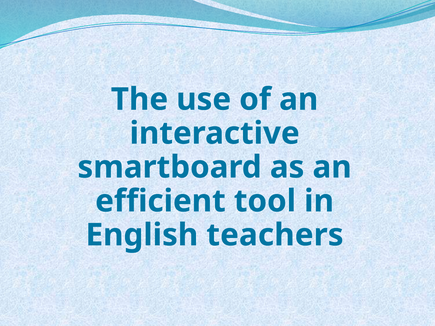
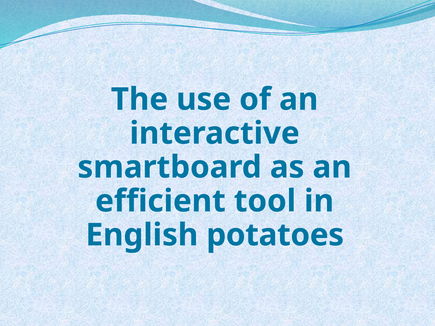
teachers: teachers -> potatoes (275, 235)
